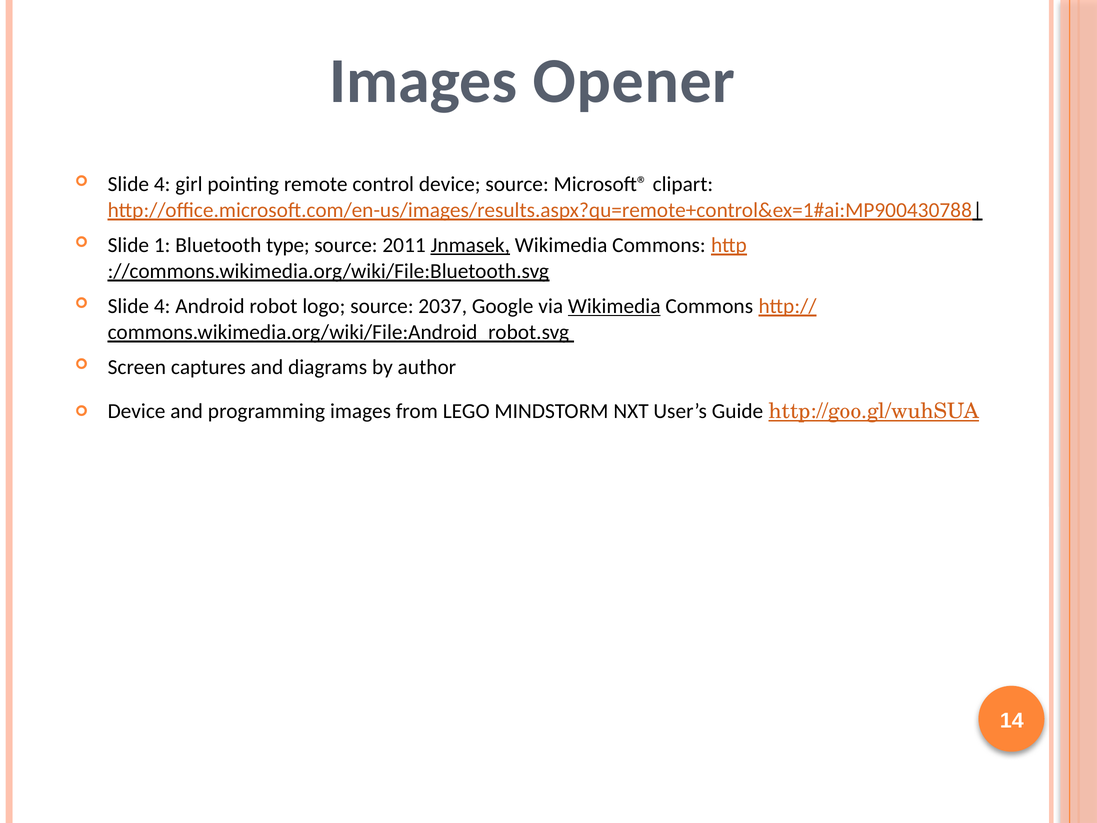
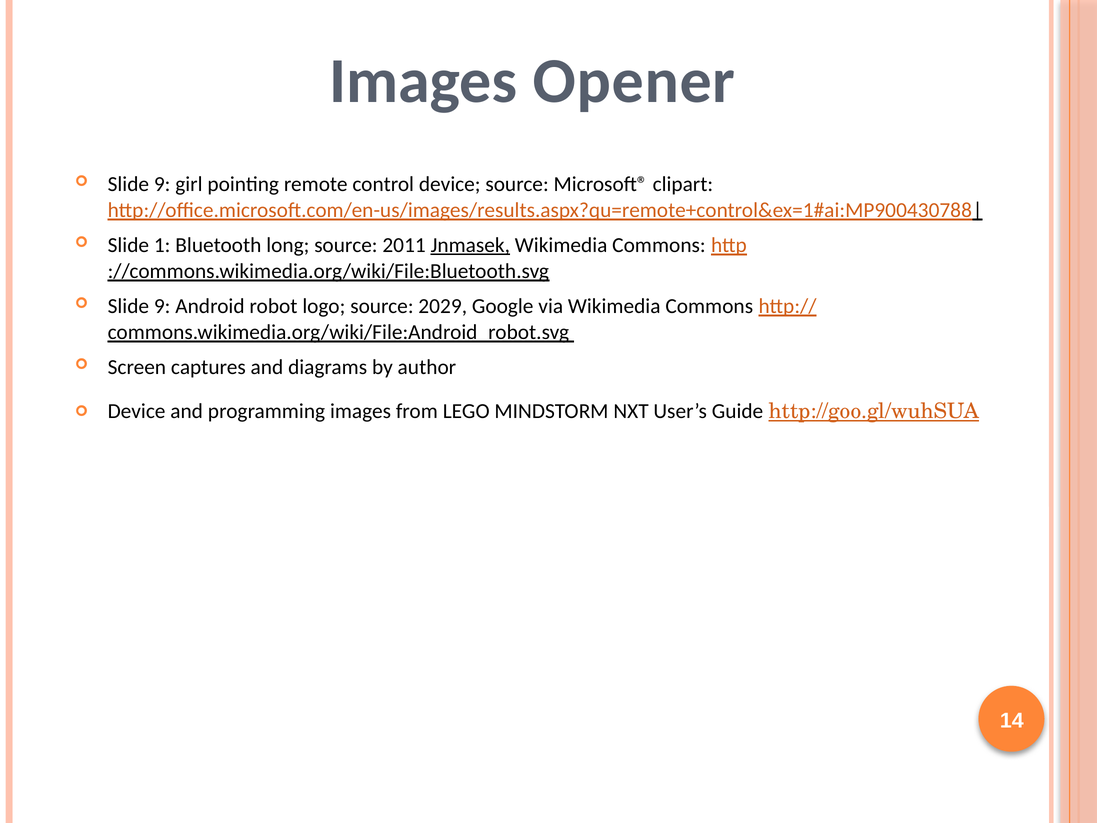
4: 4 -> 9 (162, 184)
type: type -> long (288, 245)
4: 4 -> 9 (162, 306)
2037: 2037 -> 2029 (443, 306)
Wikimedia underline: present -> none (614, 306)
